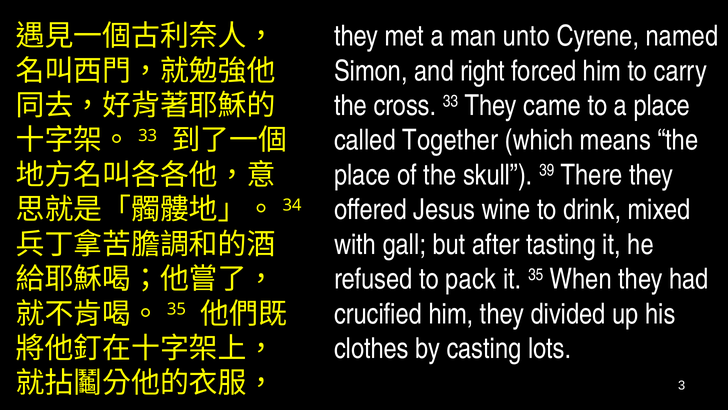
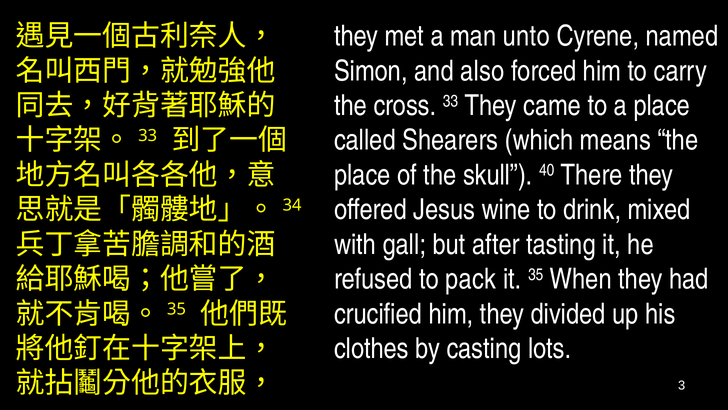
right: right -> also (482, 71)
Together: Together -> Shearers (450, 140)
39: 39 -> 40 (547, 170)
